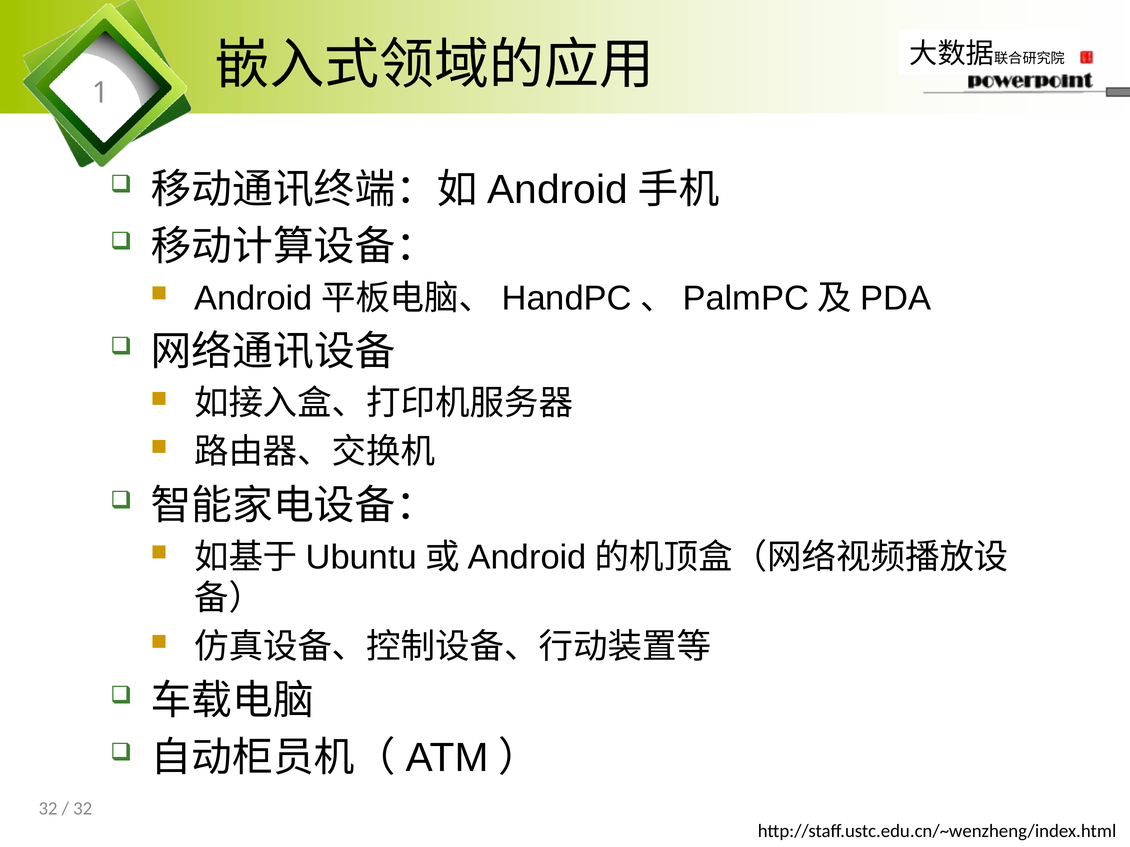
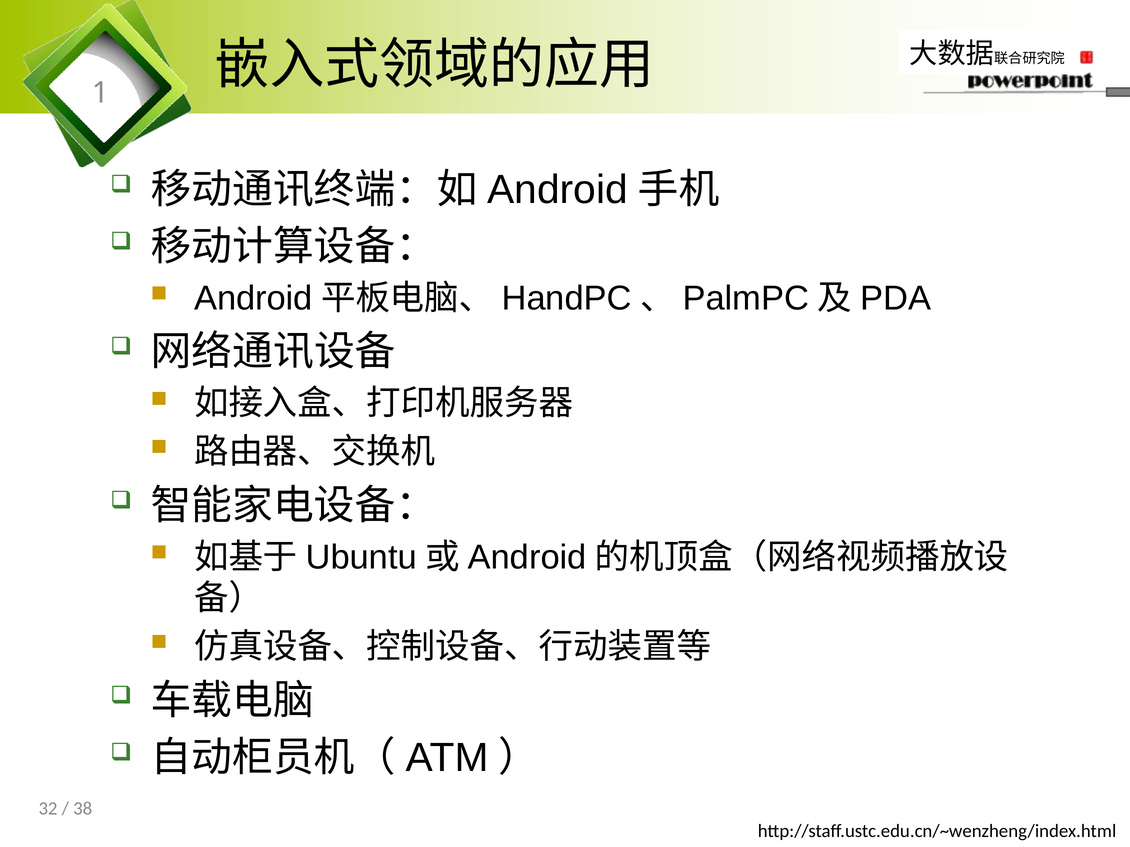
32: 32 -> 38 (83, 809)
